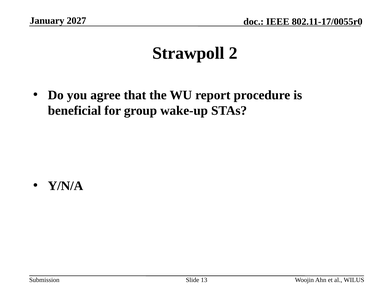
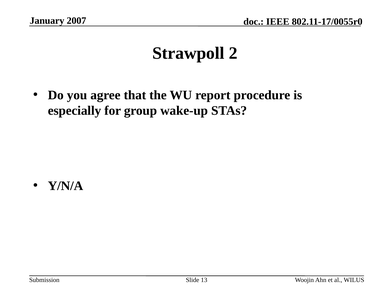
2027: 2027 -> 2007 (76, 21)
beneficial: beneficial -> especially (74, 111)
